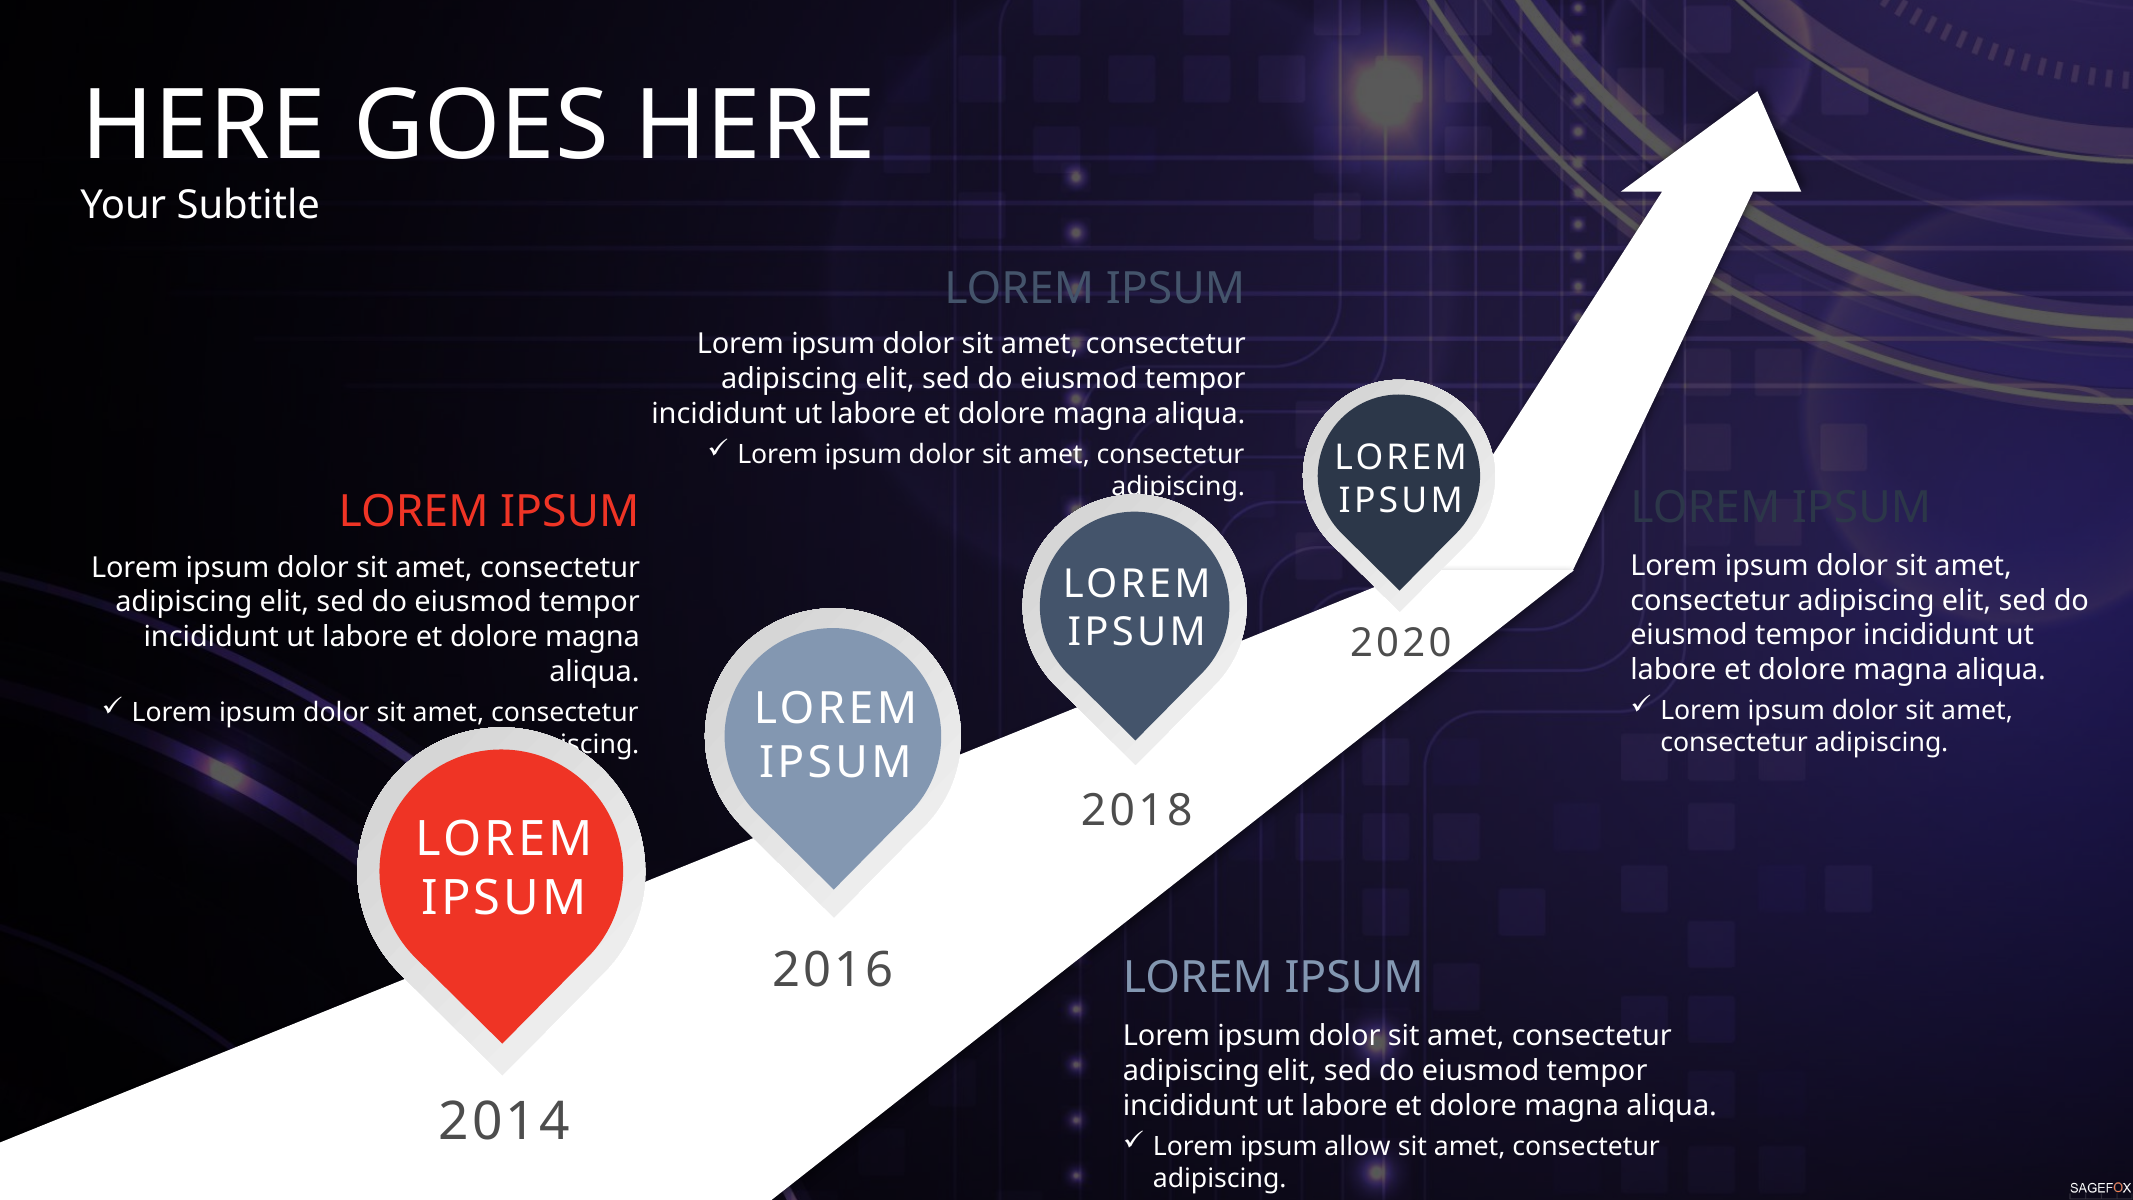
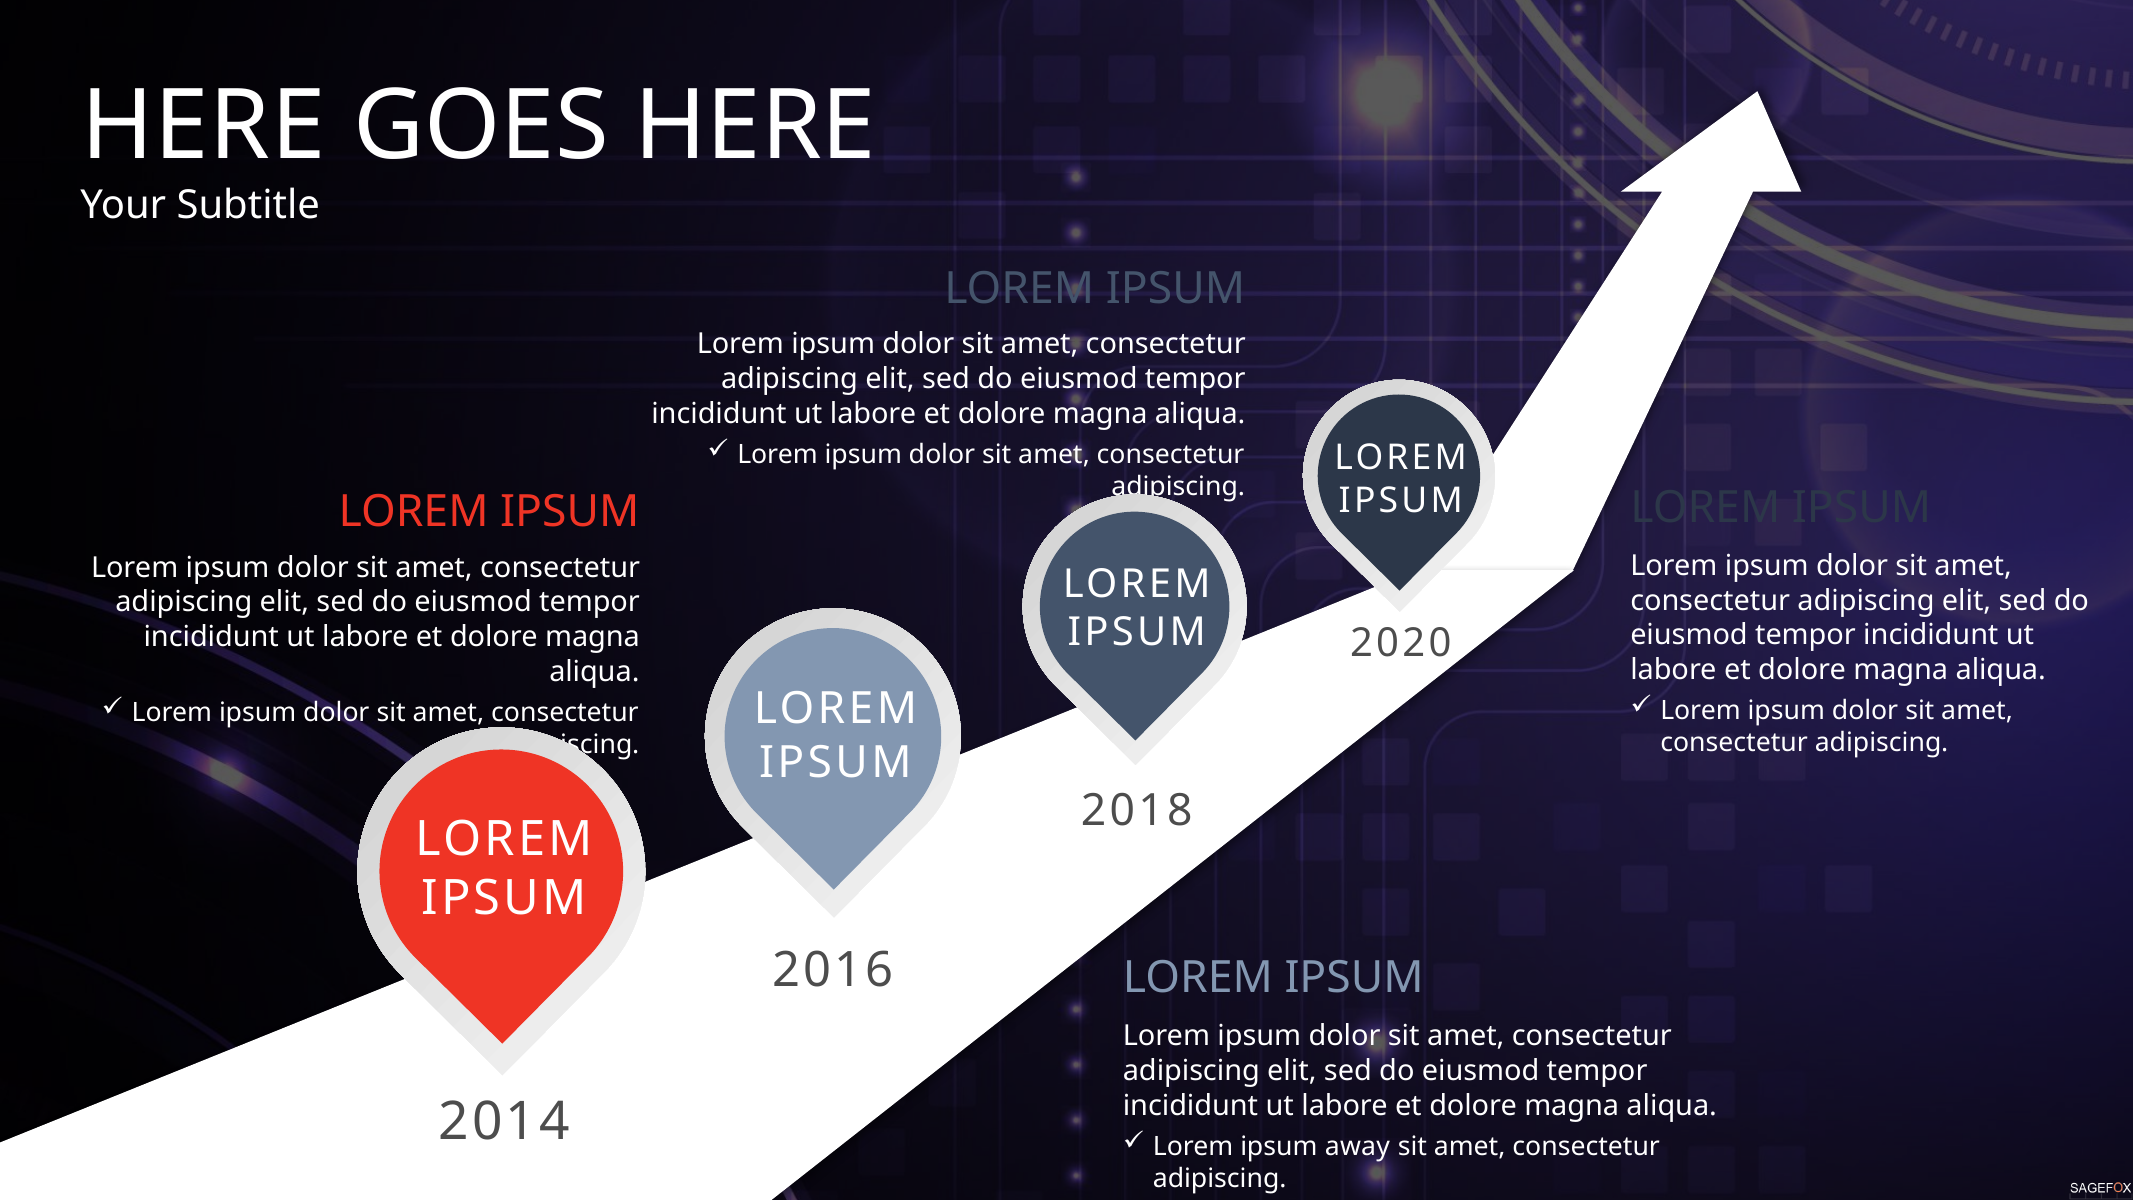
allow: allow -> away (1357, 1147)
